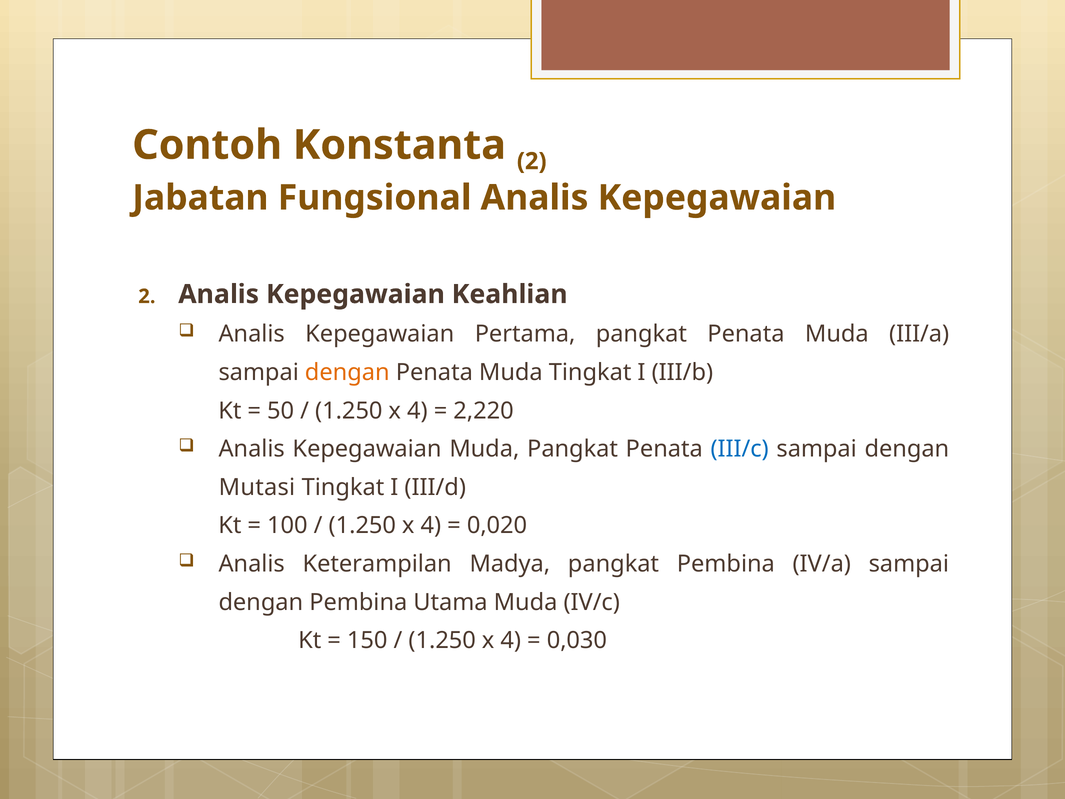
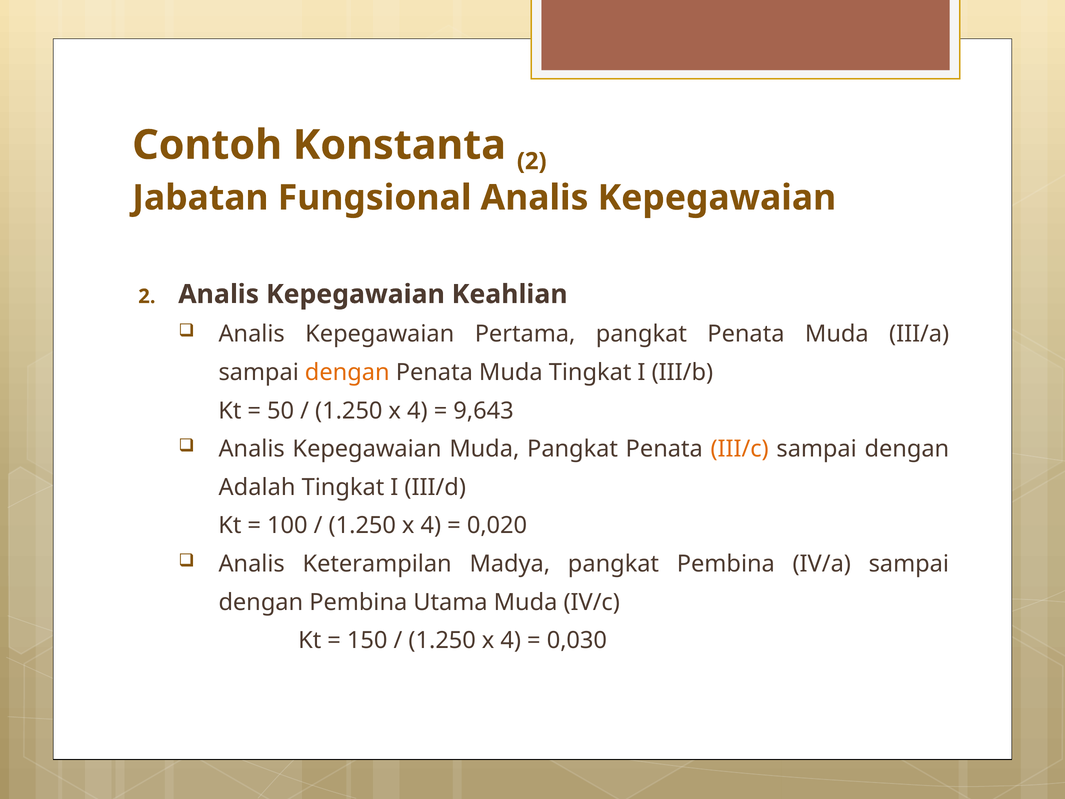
2,220: 2,220 -> 9,643 (483, 411)
III/c colour: blue -> orange (740, 449)
Mutasi: Mutasi -> Adalah (257, 487)
